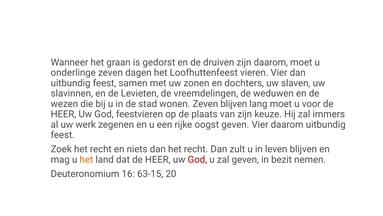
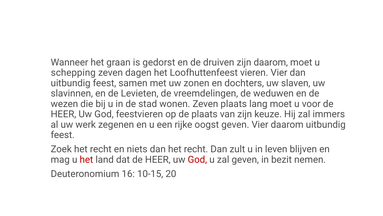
onderlinge: onderlinge -> schepping (73, 73)
Zeven blijven: blijven -> plaats (234, 104)
het colour: orange -> red (86, 159)
63-15: 63-15 -> 10-15 (150, 174)
